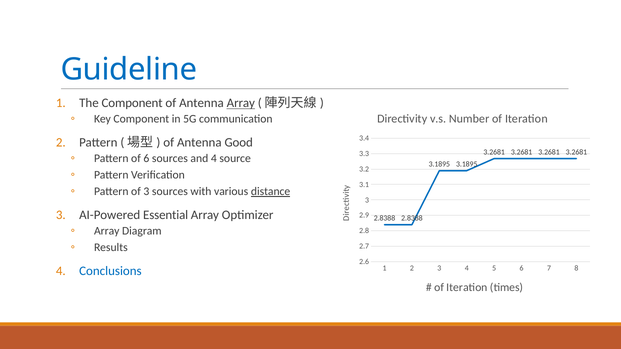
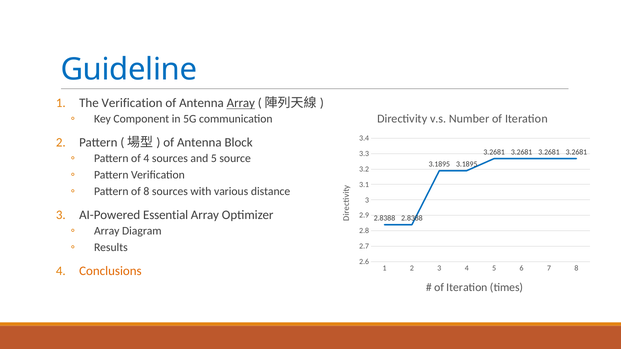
The Component: Component -> Verification (132, 103)
Good: Good -> Block (239, 143)
of 6: 6 -> 4 (146, 159)
and 4: 4 -> 5 (214, 159)
of 3: 3 -> 8 (146, 192)
distance underline: present -> none (271, 192)
Conclusions colour: blue -> orange (110, 271)
